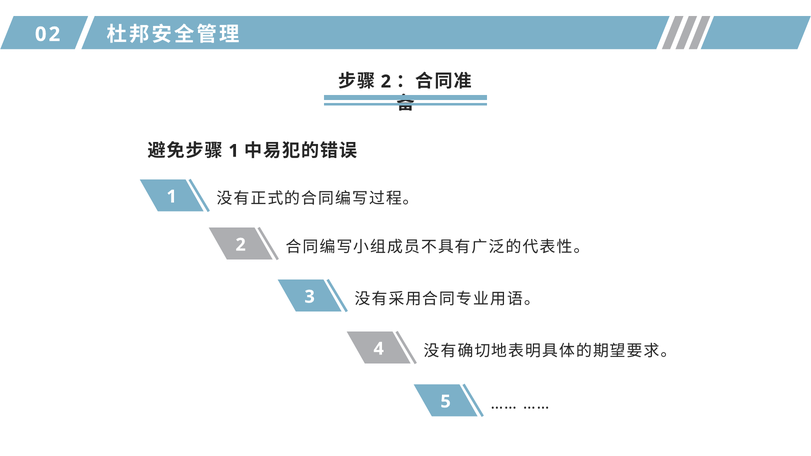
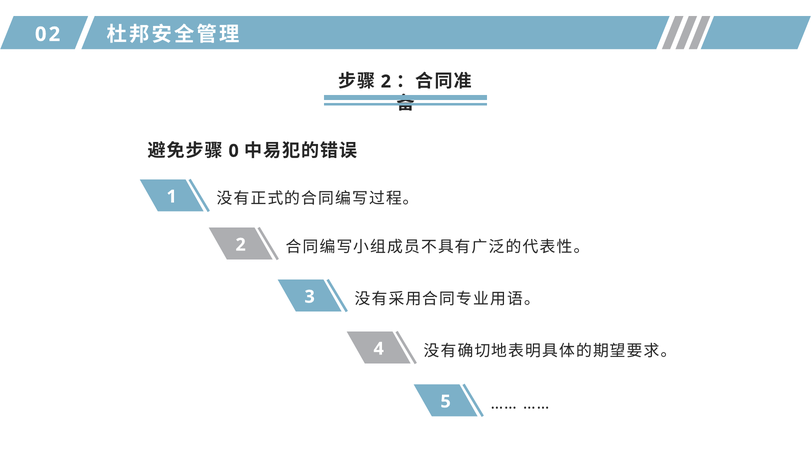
1: 1 -> 0 (234, 151)
